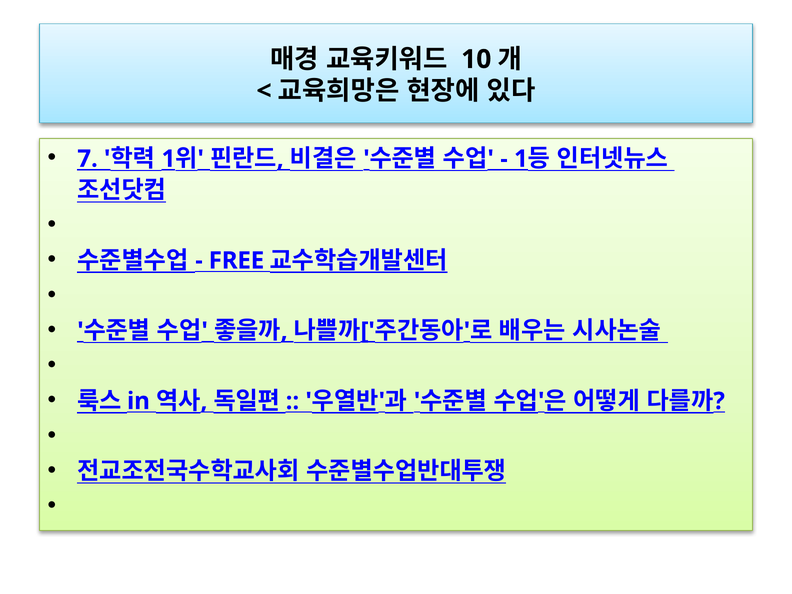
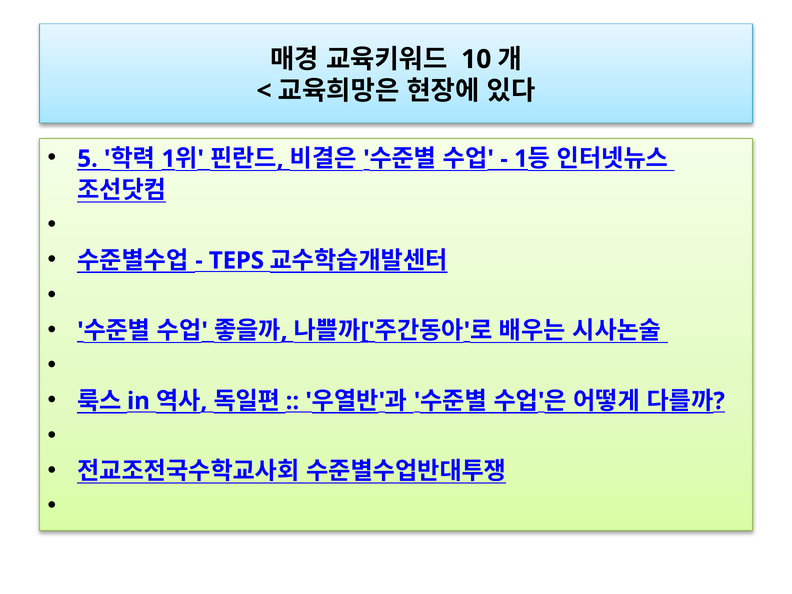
7: 7 -> 5 (88, 159)
FREE: FREE -> TEPS (236, 261)
